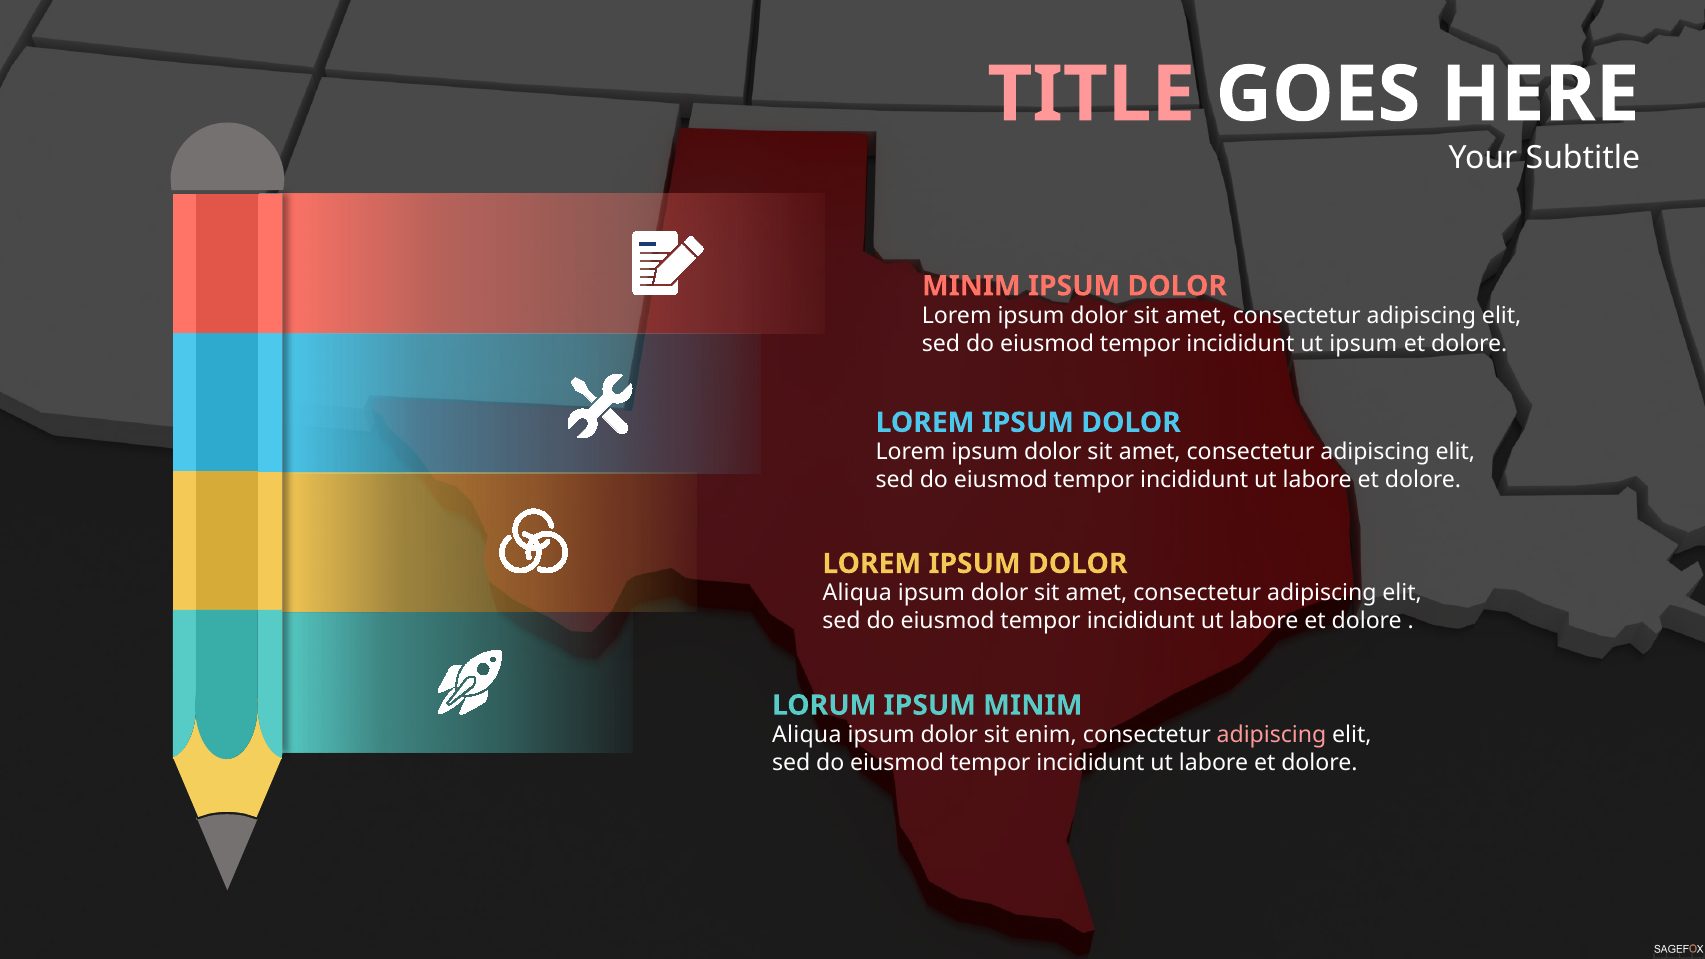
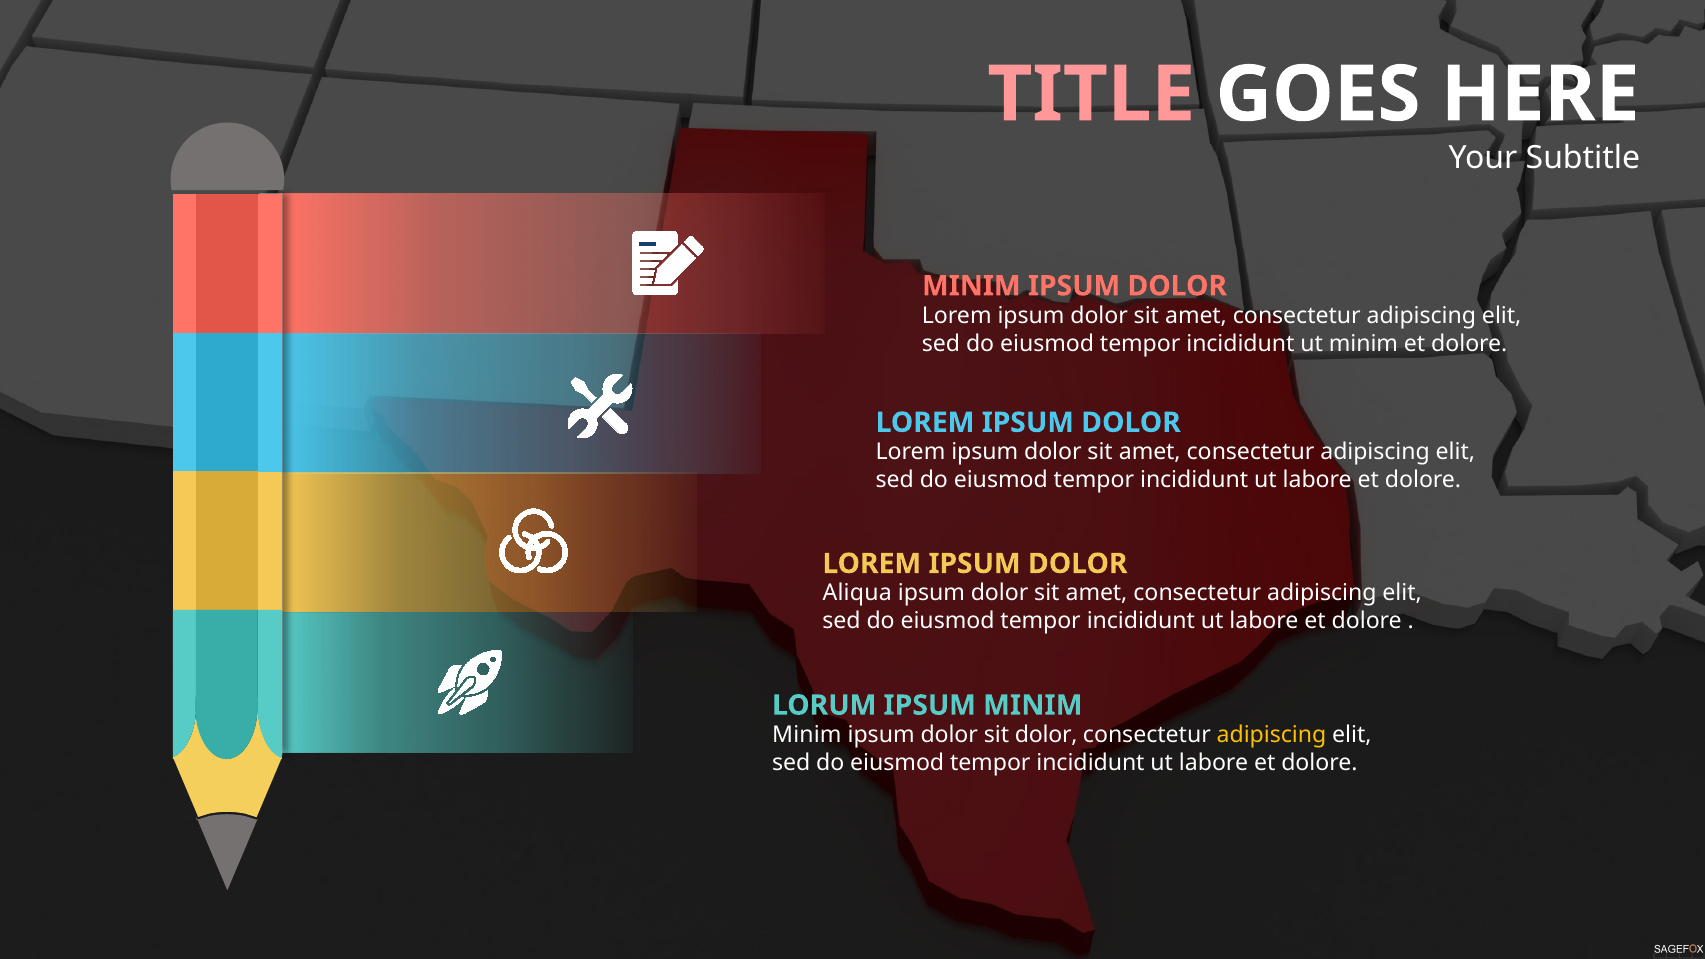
ut ipsum: ipsum -> minim (1363, 343)
Aliqua: Aliqua -> Minim (807, 735)
sit enim: enim -> dolor (1046, 735)
adipiscing colour: pink -> yellow (1272, 735)
